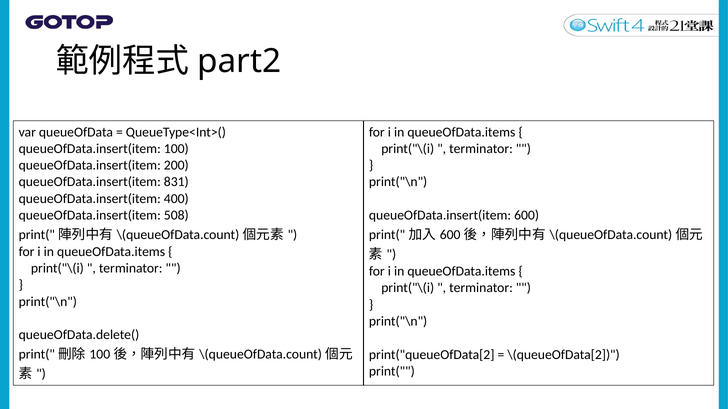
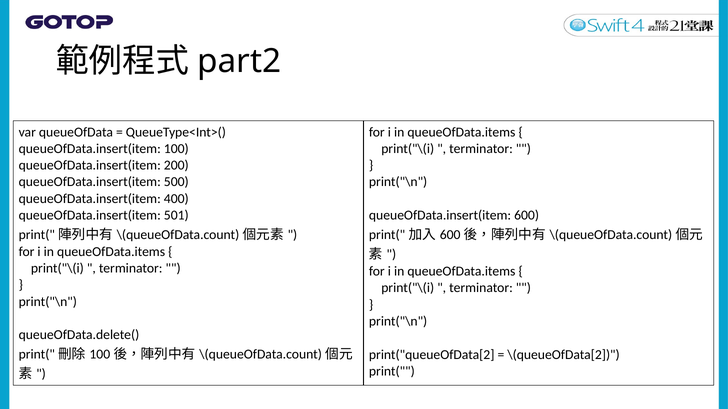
831: 831 -> 500 (176, 182)
508: 508 -> 501 (176, 215)
